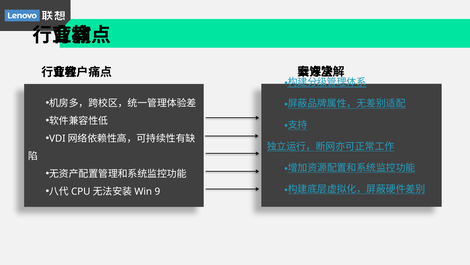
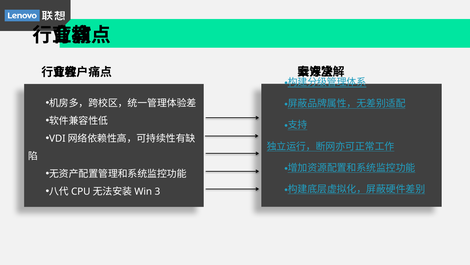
9: 9 -> 3 (157, 191)
